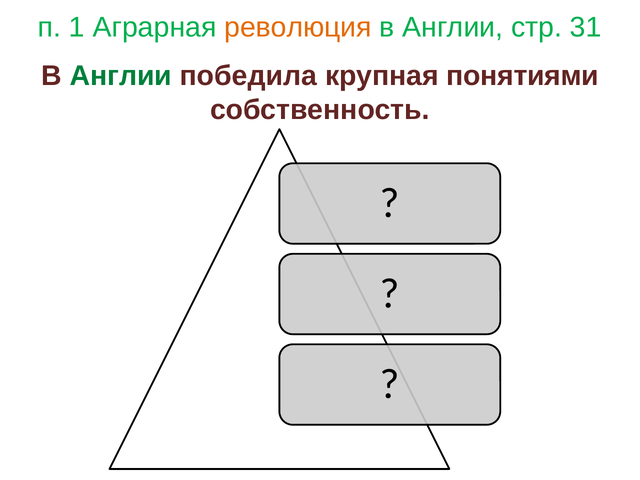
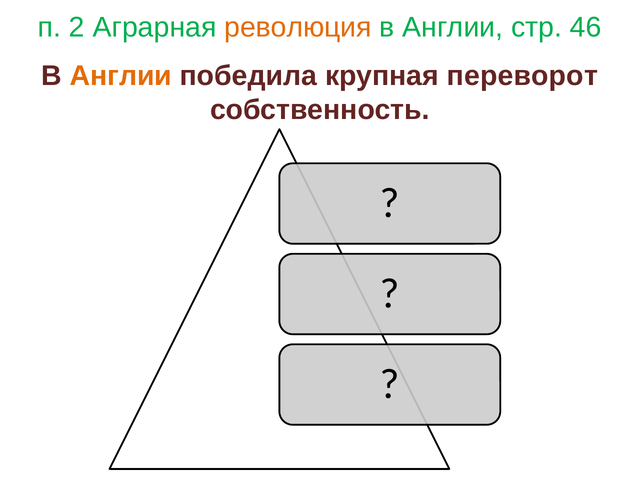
1: 1 -> 2 (77, 27)
31: 31 -> 46 (586, 27)
Англии colour: green -> orange (121, 76)
понятиями: понятиями -> переворот (522, 76)
